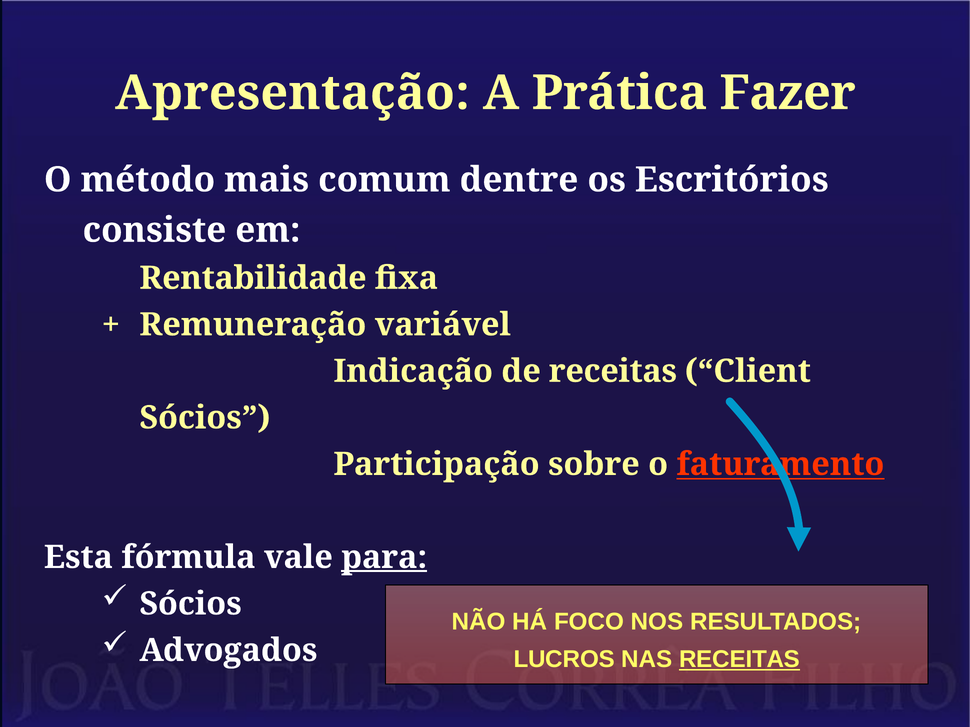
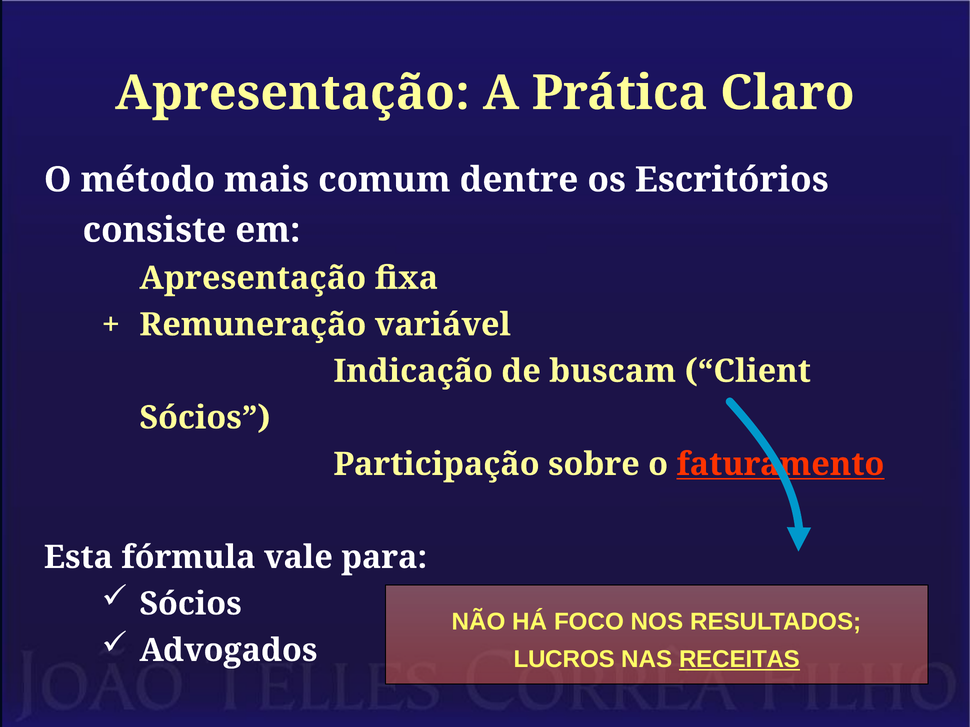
Fazer: Fazer -> Claro (787, 93)
Rentabilidade: Rentabilidade -> Apresentação (253, 278)
de receitas: receitas -> buscam (613, 371)
para underline: present -> none (384, 558)
